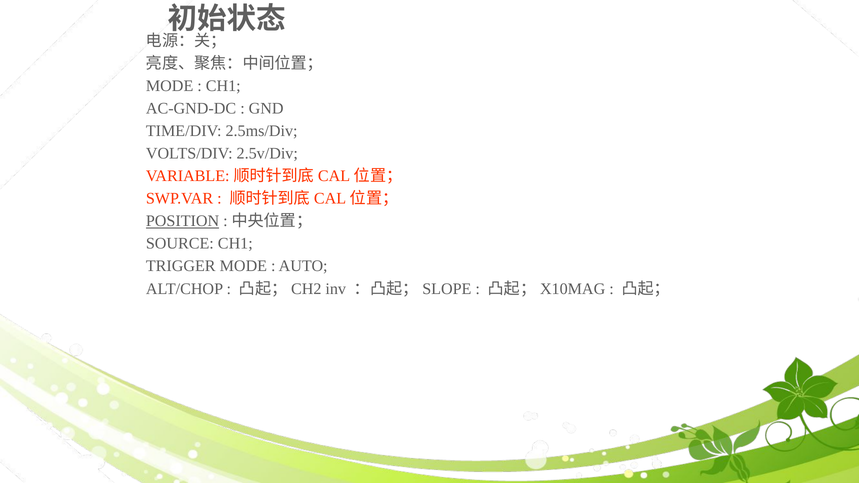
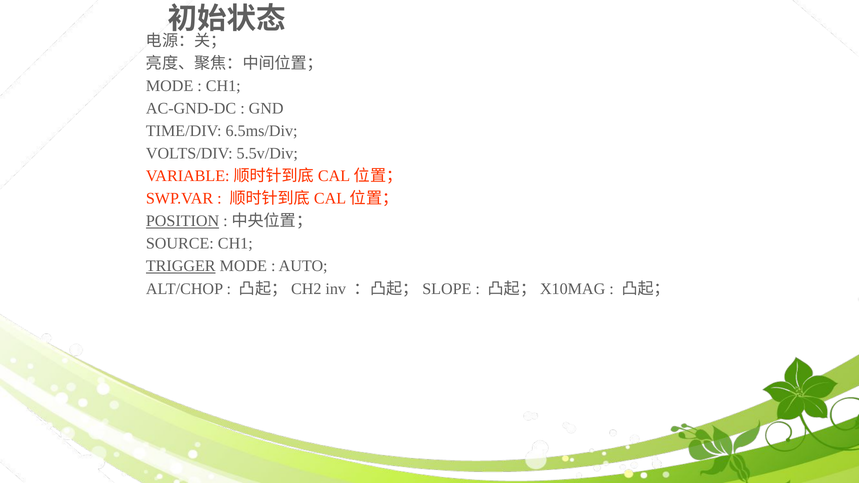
2.5ms/Div: 2.5ms/Div -> 6.5ms/Div (262, 131)
2.5v/Div: 2.5v/Div -> 5.5v/Div (267, 154)
TRIGGER underline: none -> present (181, 266)
